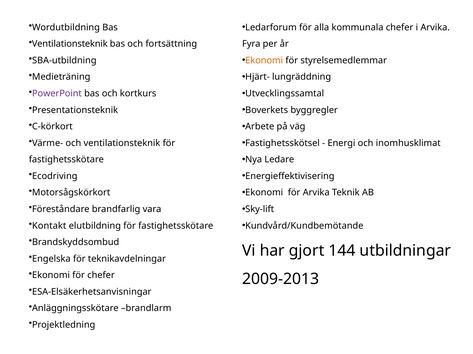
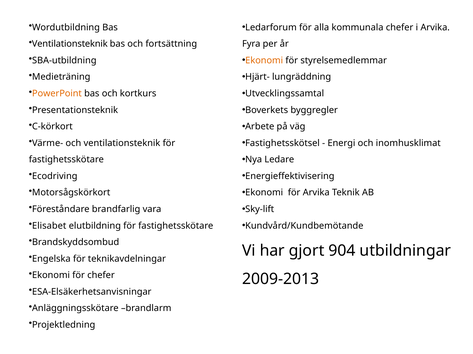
PowerPoint colour: purple -> orange (57, 94)
Kontakt: Kontakt -> Elisabet (49, 226)
144: 144 -> 904 (342, 251)
